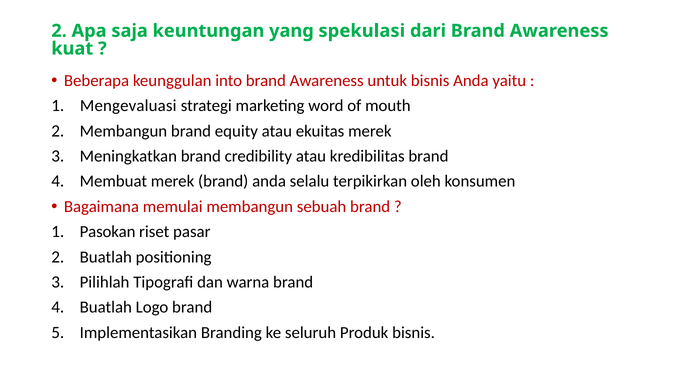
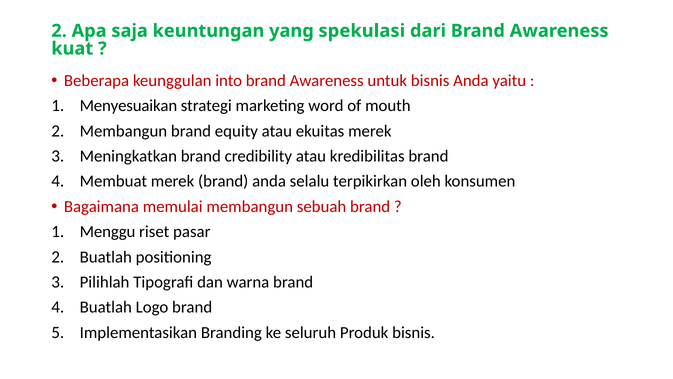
Mengevaluasi: Mengevaluasi -> Menyesuaikan (128, 106)
Pasokan: Pasokan -> Menggu (108, 232)
